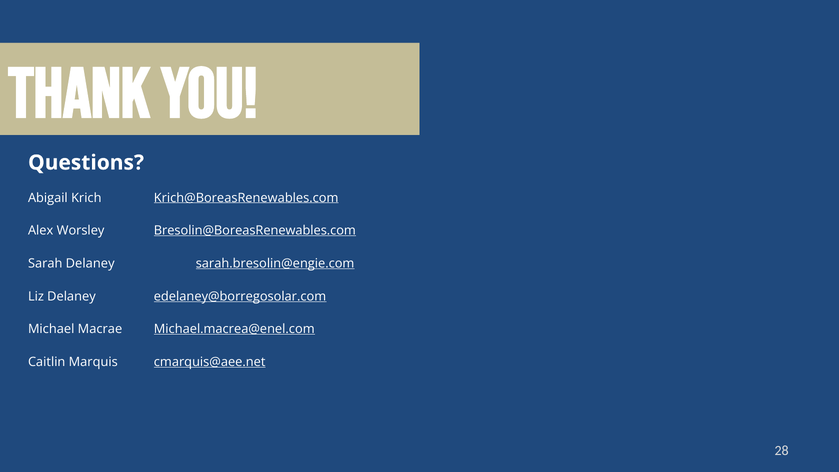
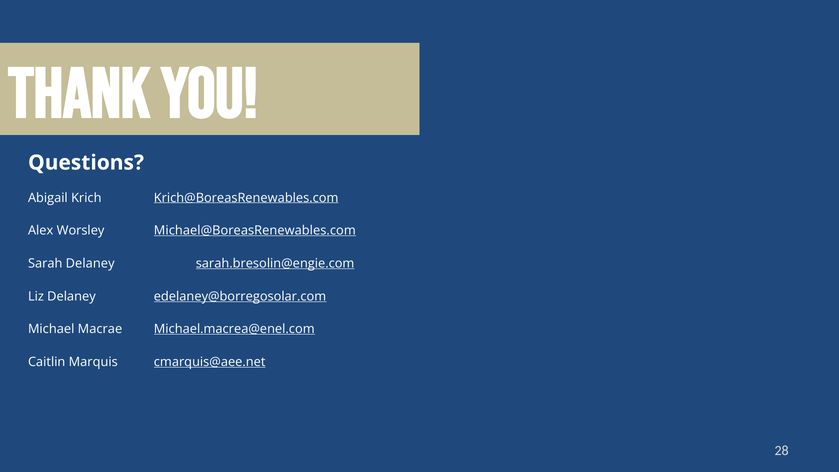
Bresolin@BoreasRenewables.com: Bresolin@BoreasRenewables.com -> Michael@BoreasRenewables.com (255, 231)
